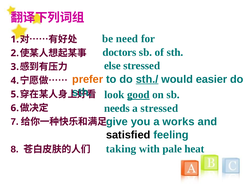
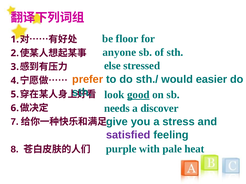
need: need -> floor (127, 39)
doctors: doctors -> anyone (119, 52)
sth./ underline: present -> none (147, 79)
a stressed: stressed -> discover (159, 109)
works: works -> stress (179, 122)
satisfied colour: black -> purple (128, 135)
taking: taking -> purple (121, 149)
